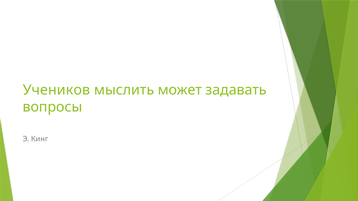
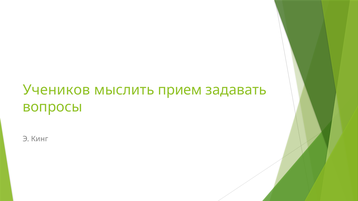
может: может -> прием (180, 90)
